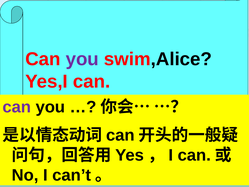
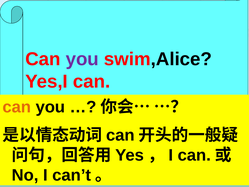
can colour: purple -> orange (17, 107)
